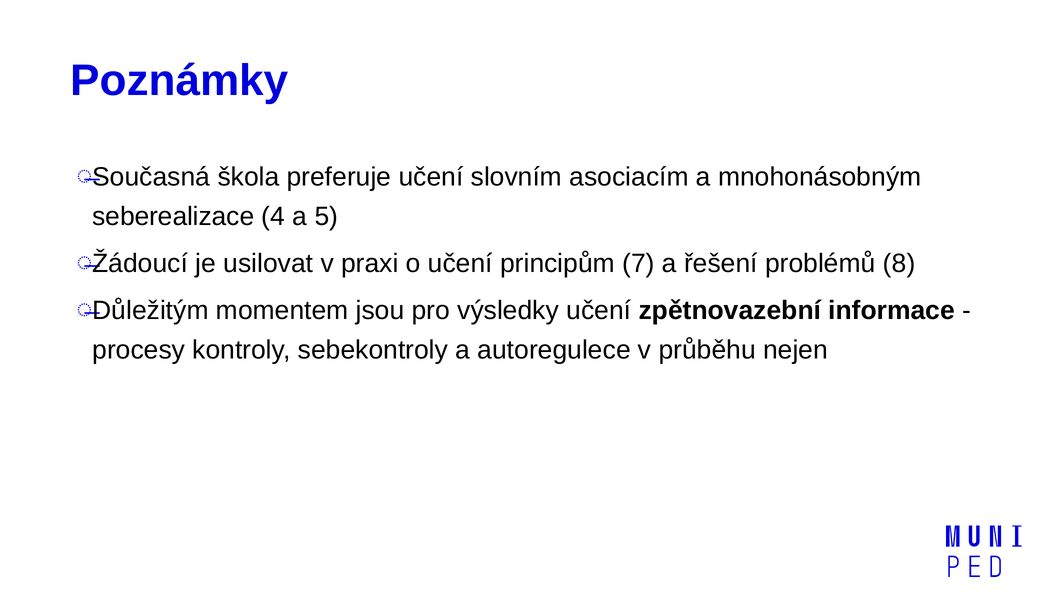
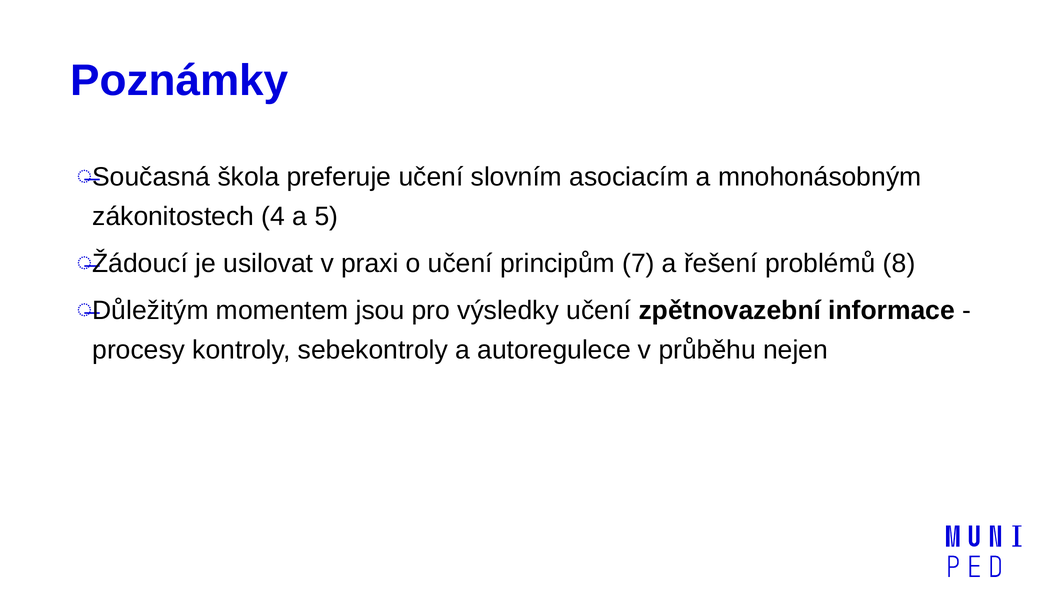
seberealizace: seberealizace -> zákonitostech (173, 217)
